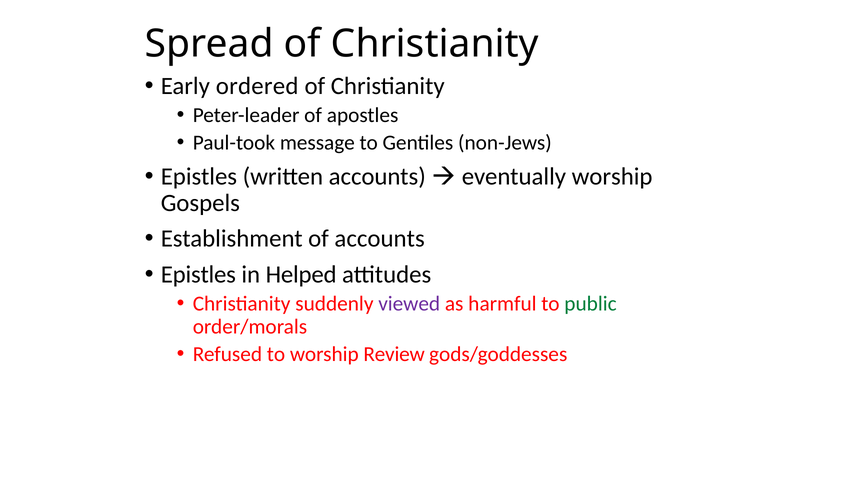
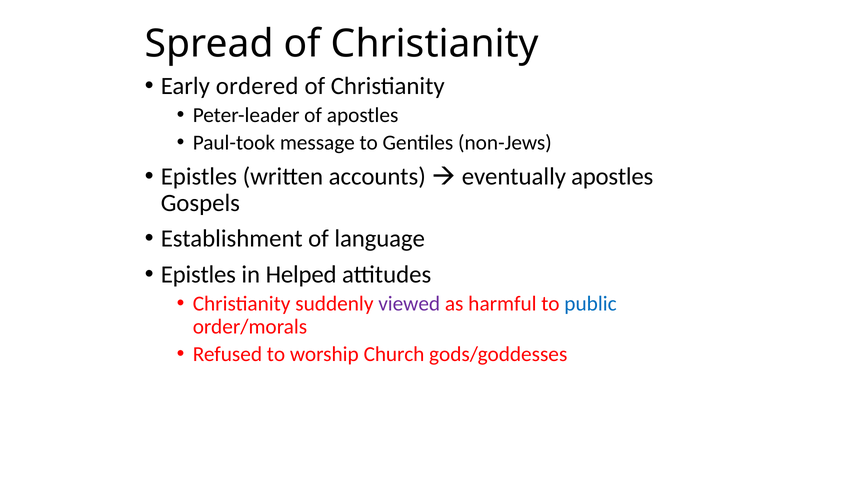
eventually worship: worship -> apostles (612, 176)
of accounts: accounts -> language (380, 239)
public colour: green -> blue (591, 304)
Review: Review -> Church (394, 354)
